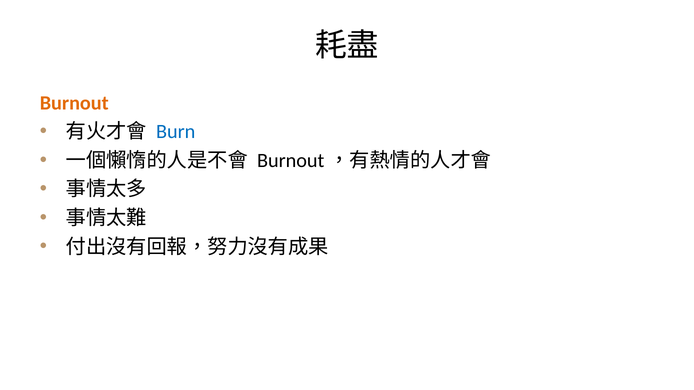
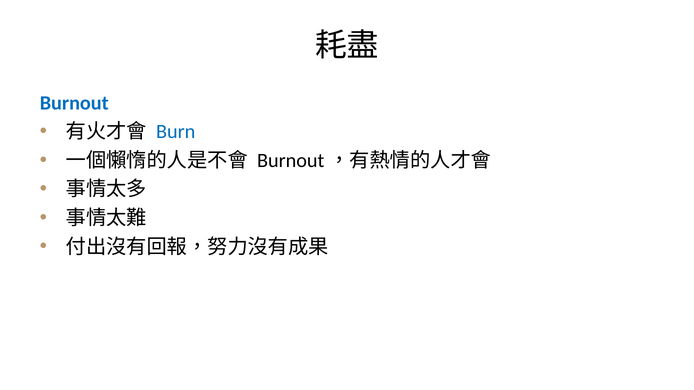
Burnout colour: orange -> blue (74, 103)
